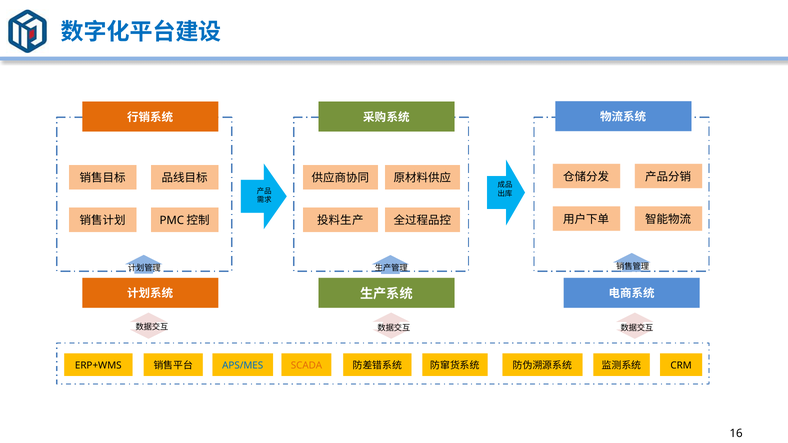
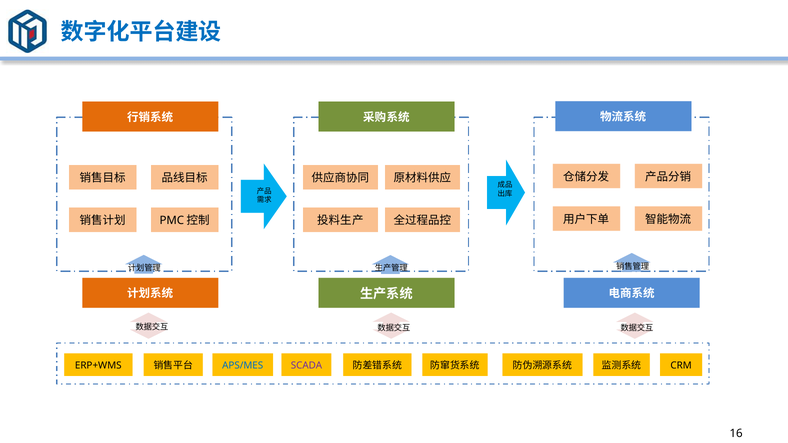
SCADA colour: orange -> purple (306, 365)
